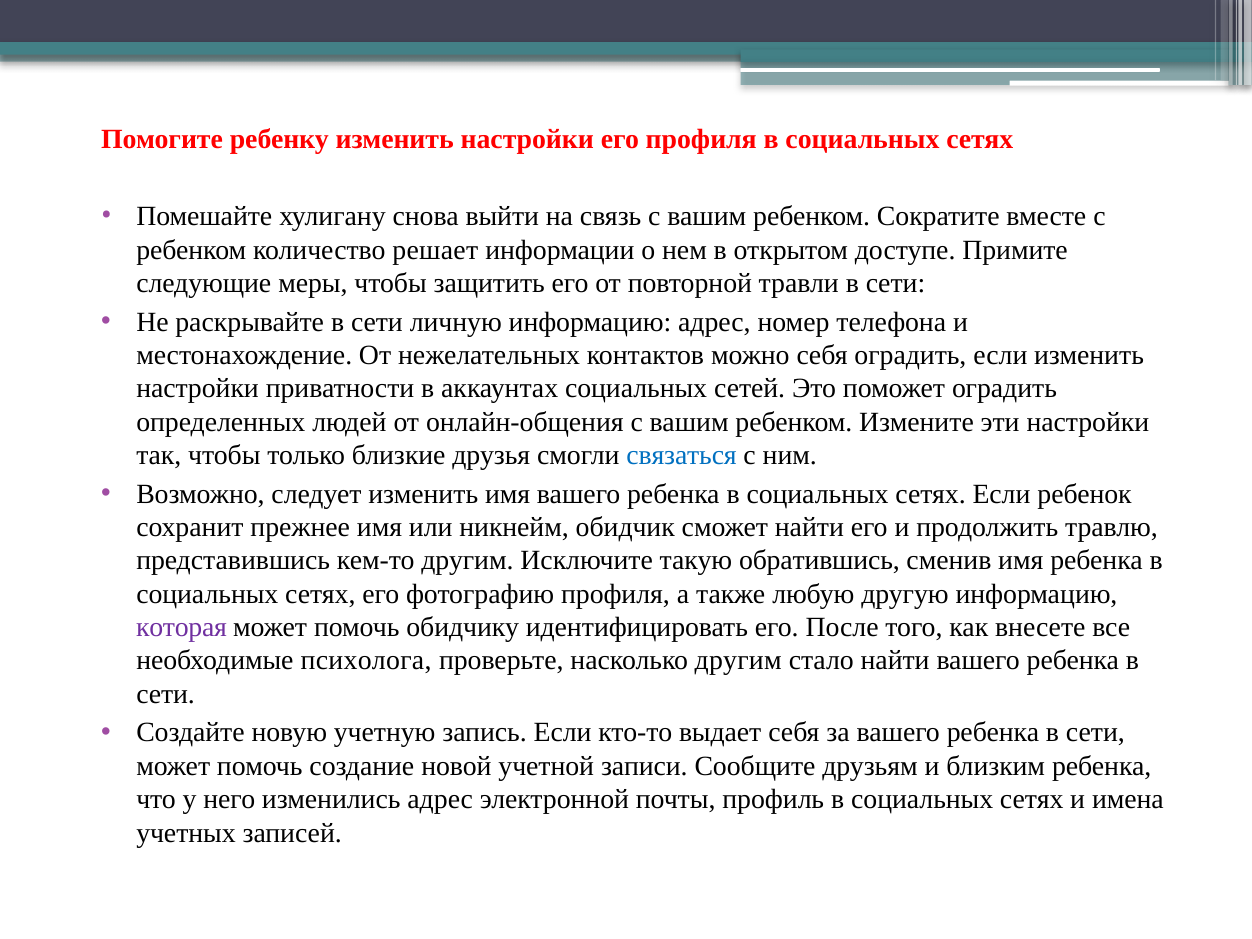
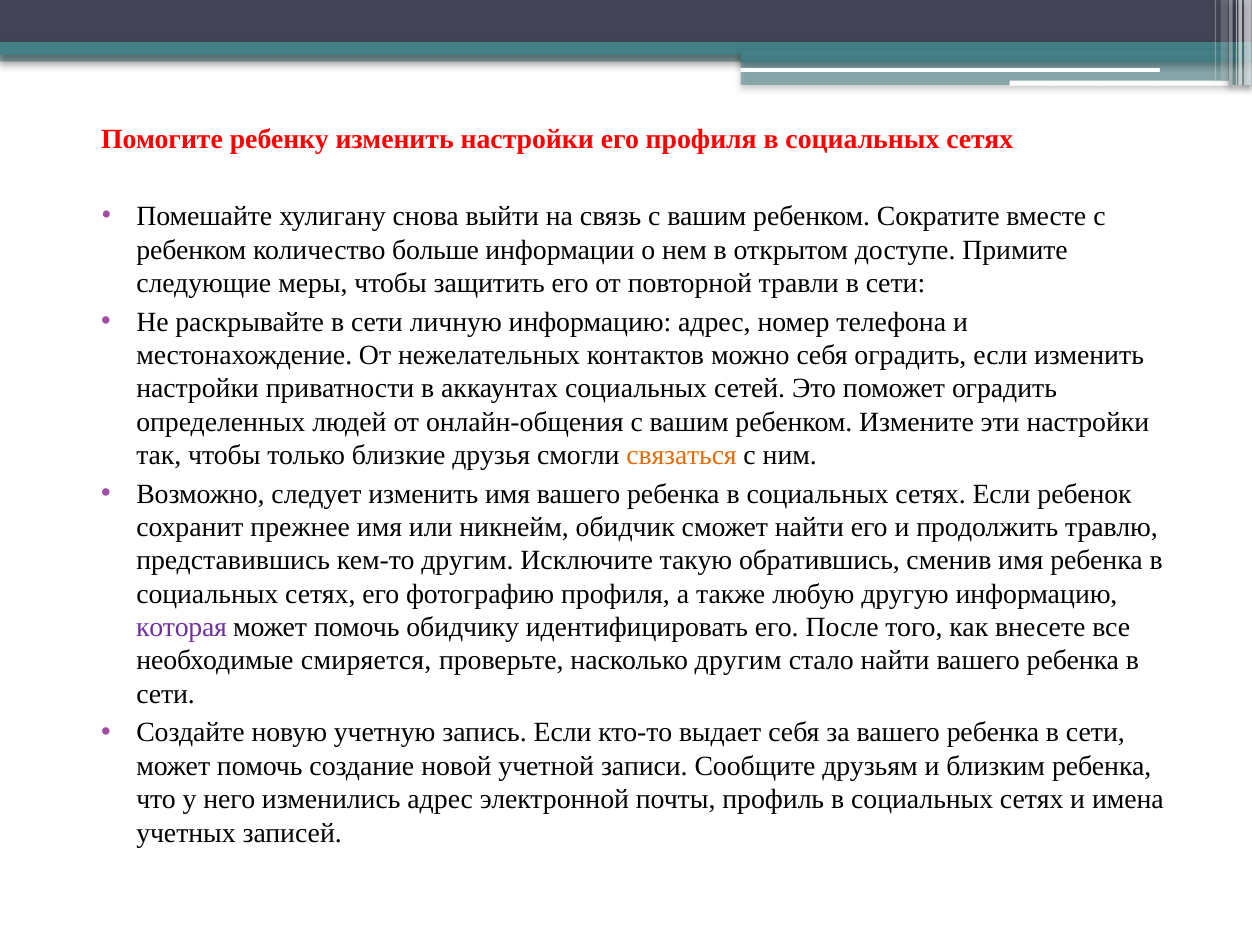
решает: решает -> больше (436, 250)
связаться colour: blue -> orange (682, 455)
психолога: психолога -> смиряется (366, 661)
